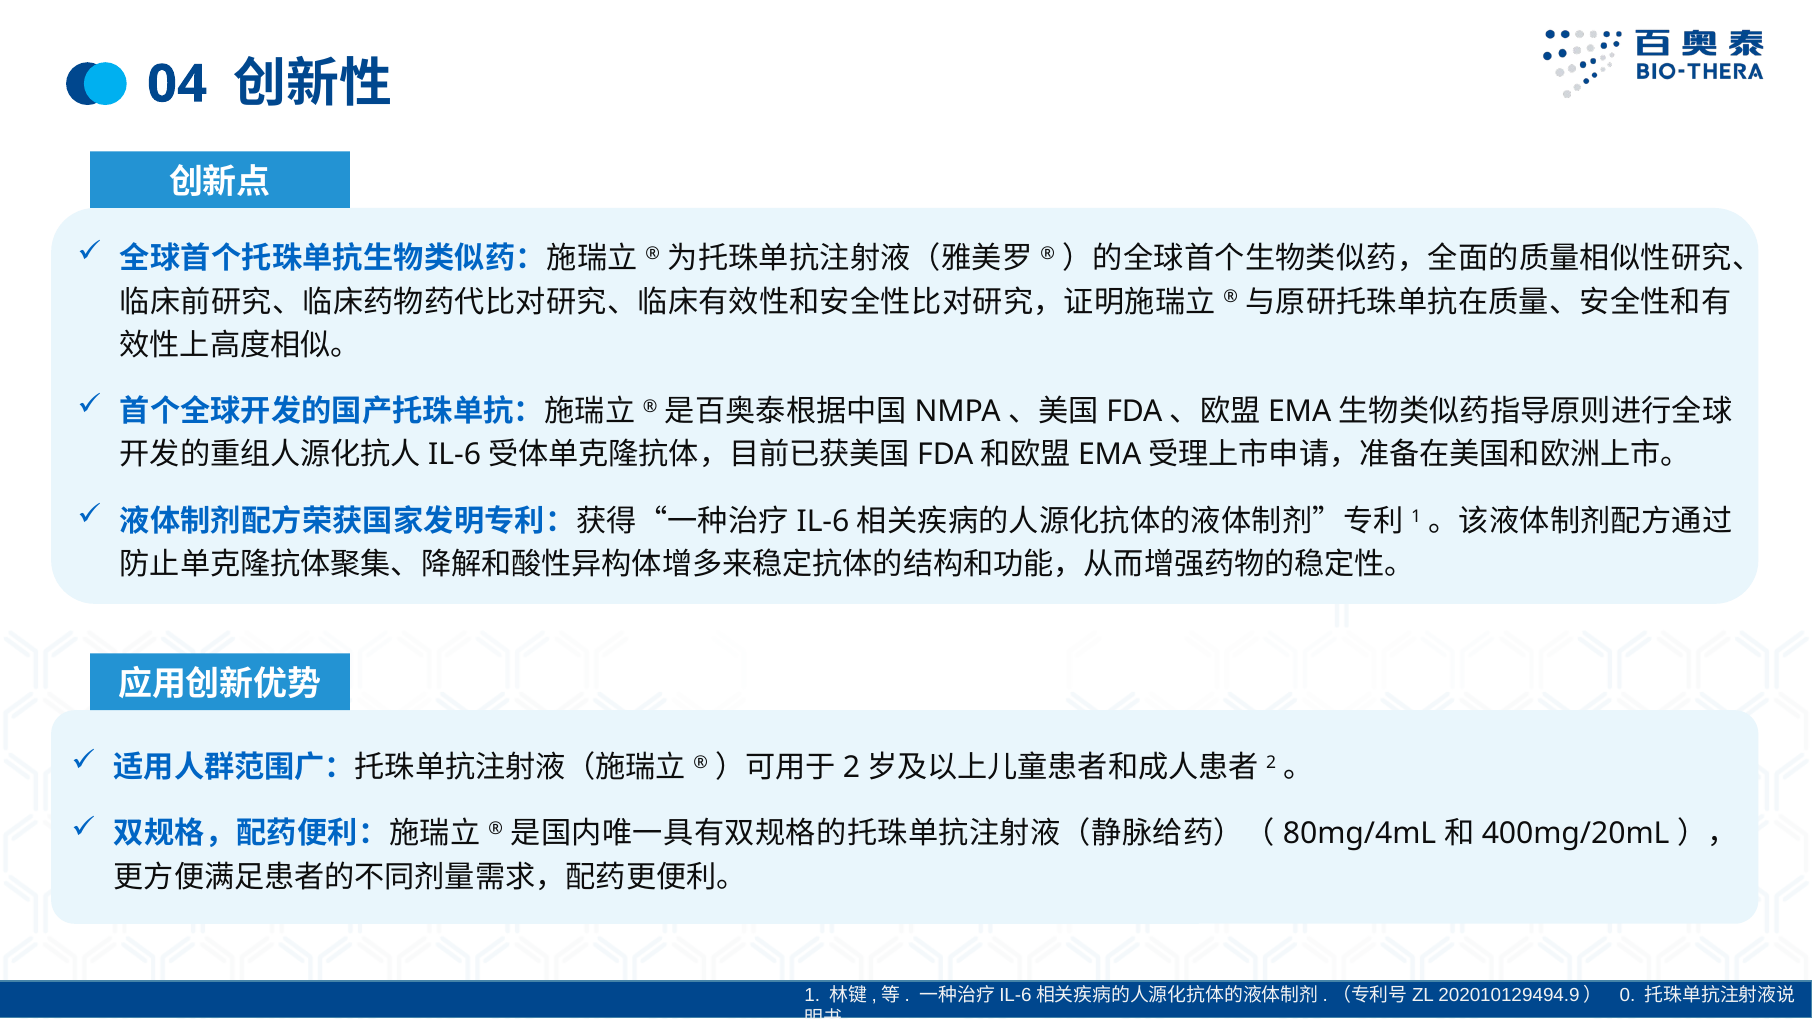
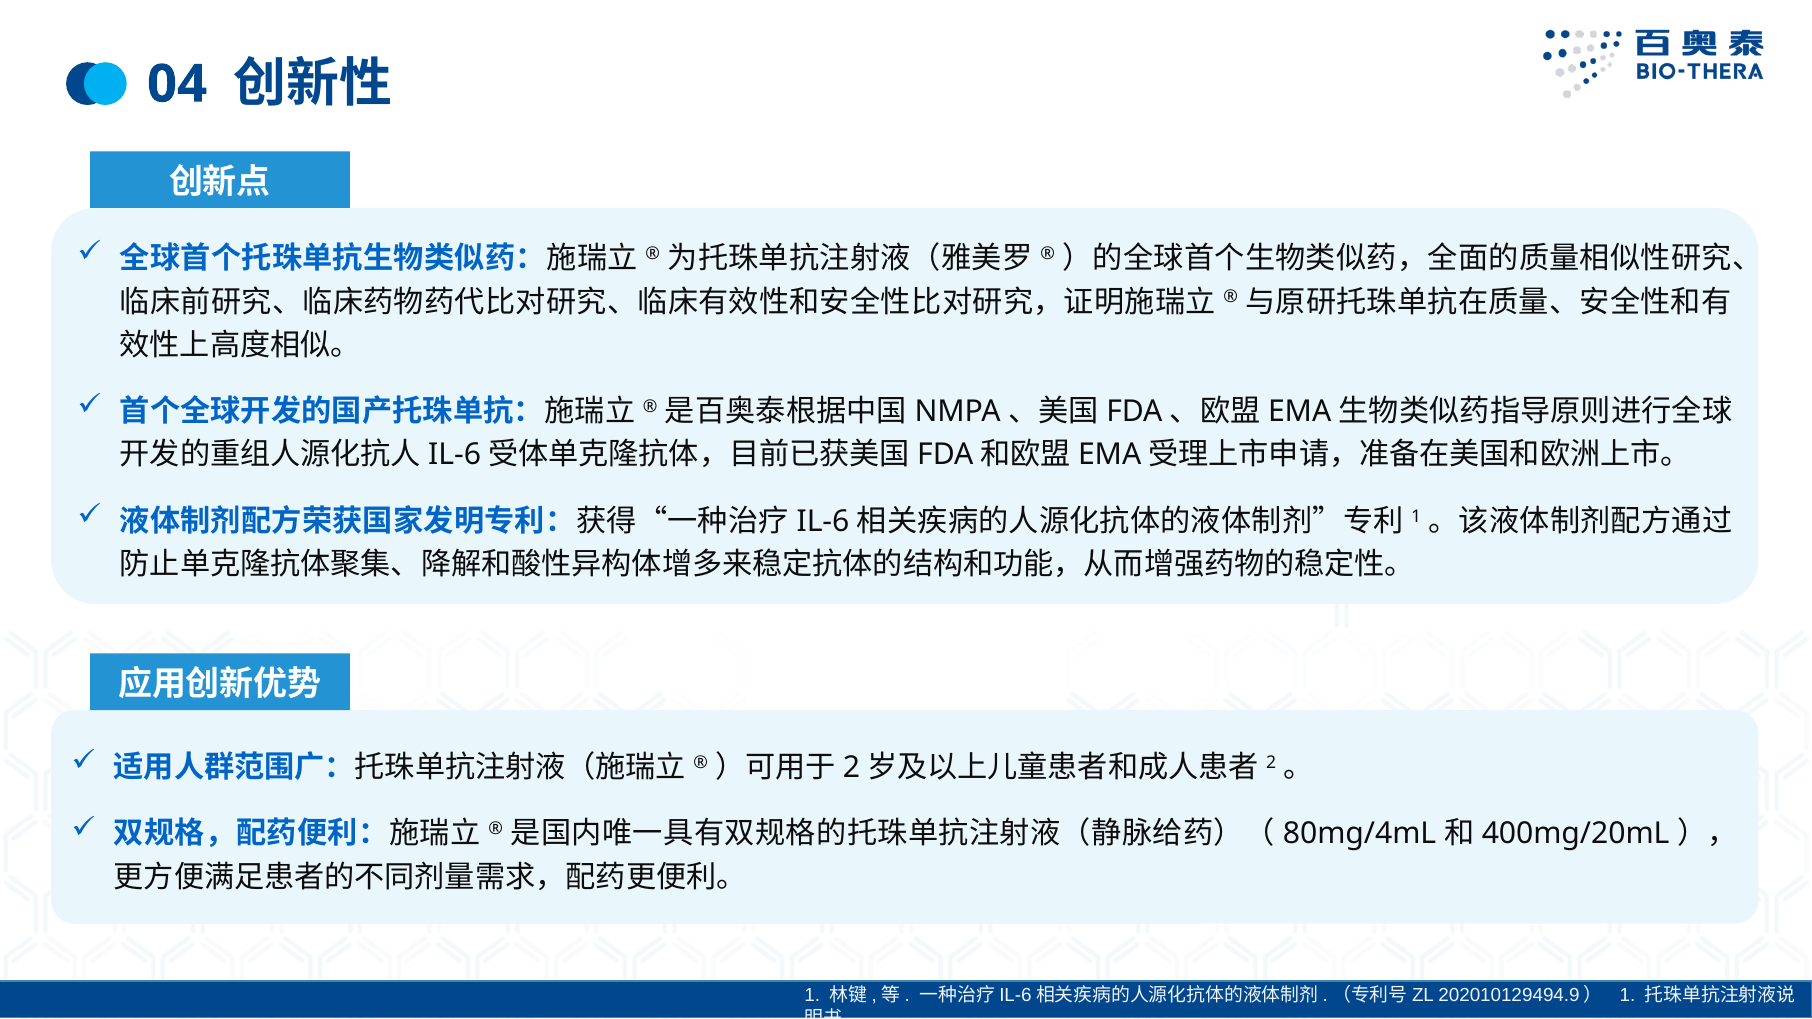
202010129494.9） 0: 0 -> 1 (1627, 996)
